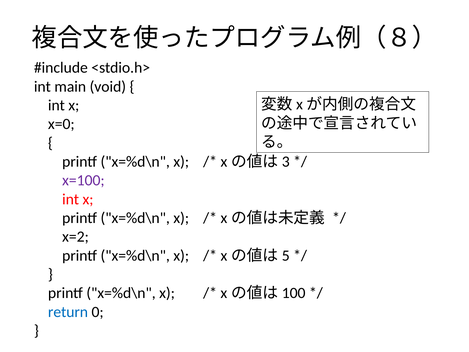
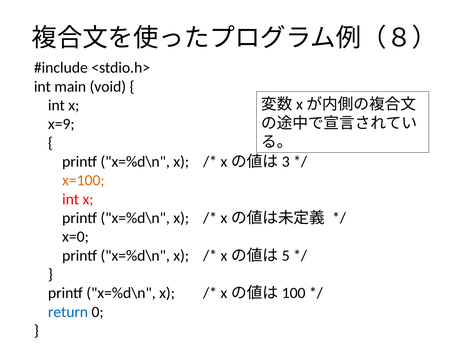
x=0: x=0 -> x=9 (61, 124)
x=100 colour: purple -> orange (83, 180)
x=2: x=2 -> x=0 (75, 237)
